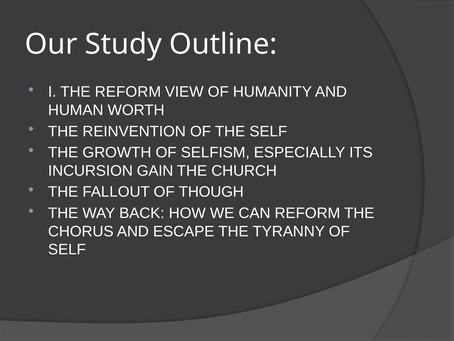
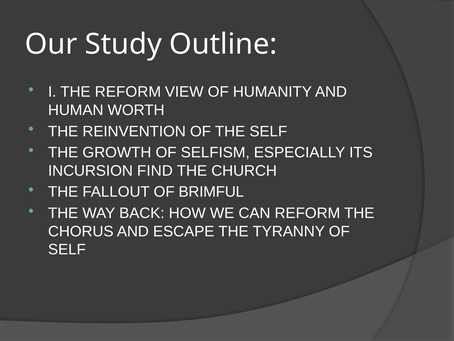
GAIN: GAIN -> FIND (155, 171)
THOUGH: THOUGH -> BRIMFUL (211, 192)
